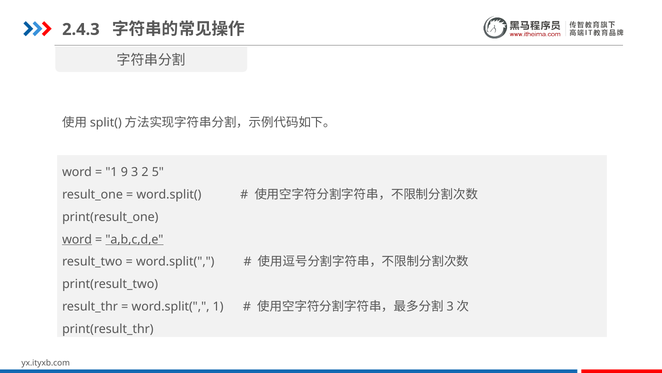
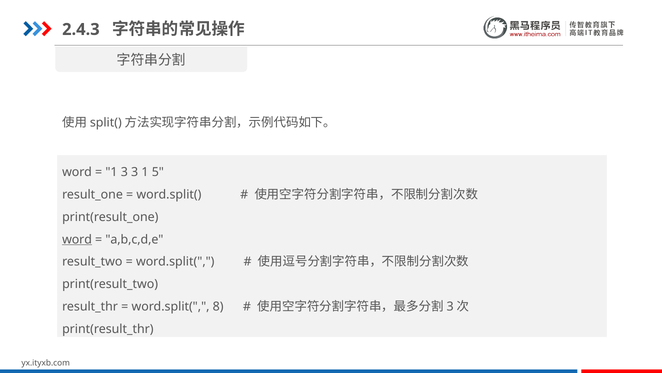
1 9: 9 -> 3 (124, 172)
3 2: 2 -> 1 (145, 172)
a,b,c,d,e underline: present -> none (134, 239)
word.split( 1: 1 -> 8 (218, 306)
